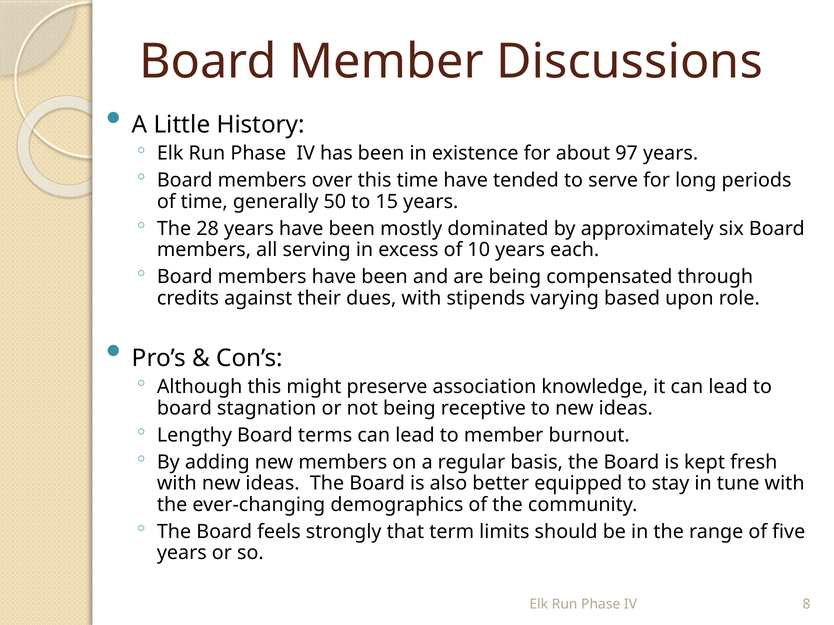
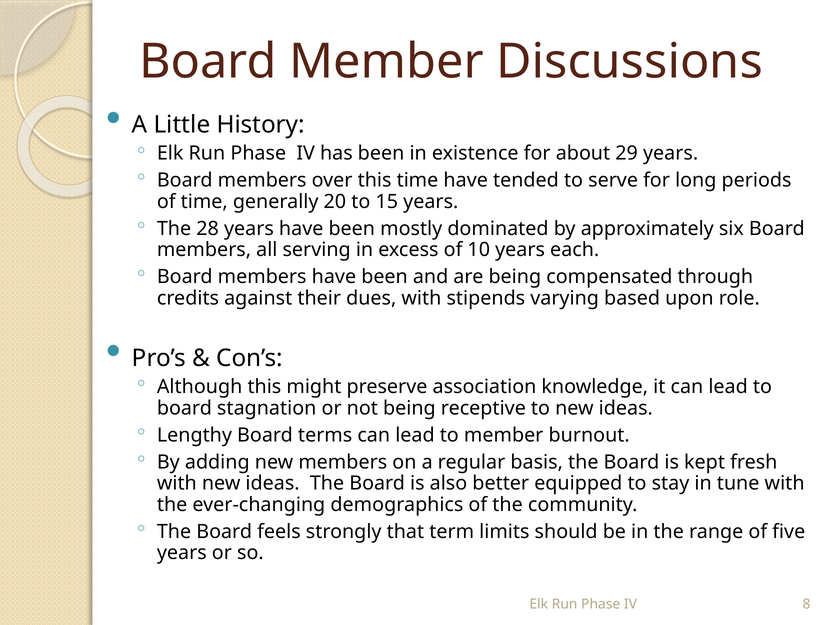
97: 97 -> 29 (627, 154)
50: 50 -> 20 (335, 202)
